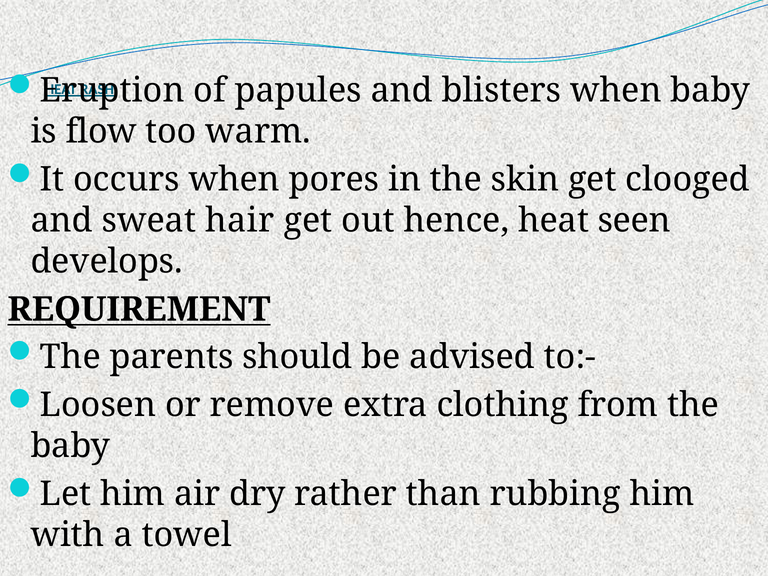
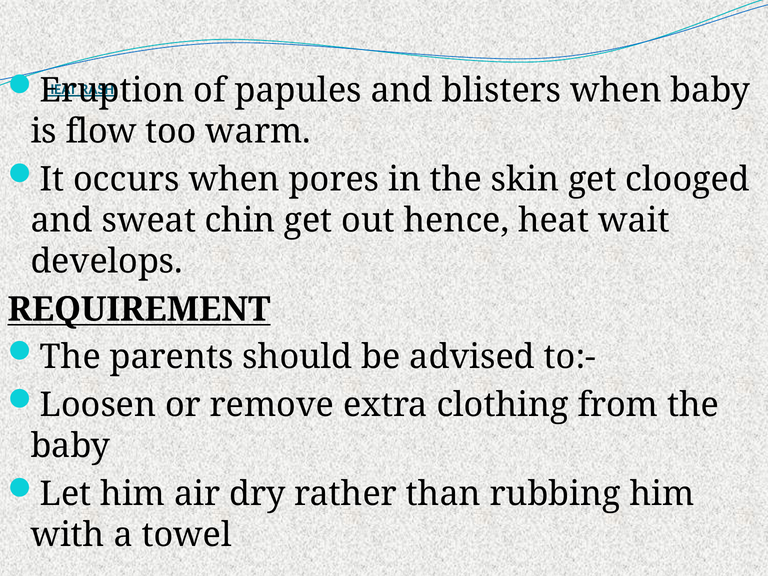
hair: hair -> chin (240, 221)
seen: seen -> wait (634, 221)
